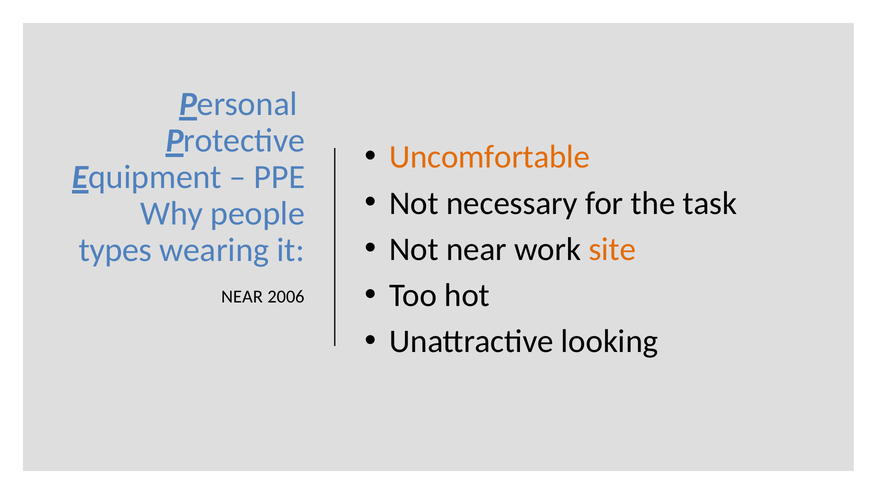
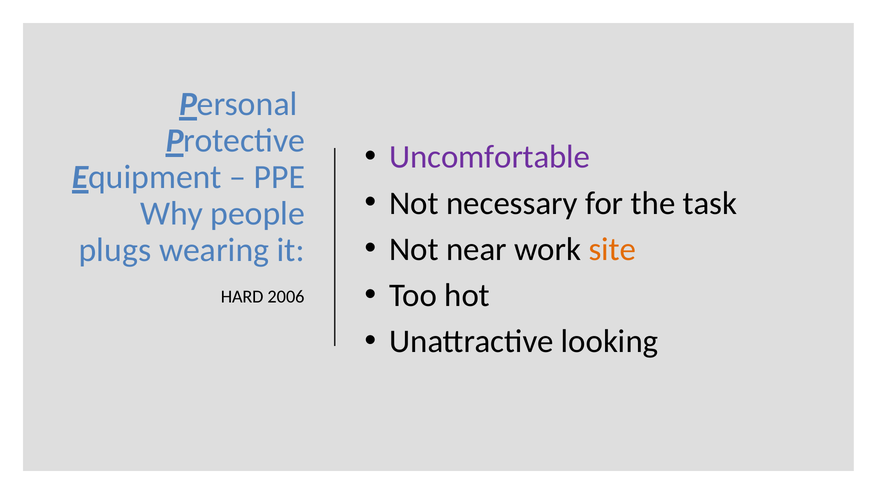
Uncomfortable colour: orange -> purple (490, 157)
types: types -> plugs (115, 250)
NEAR: NEAR -> HARD (242, 296)
